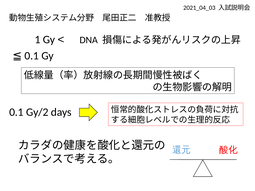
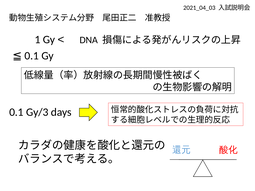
Gy/2: Gy/2 -> Gy/3 (37, 112)
